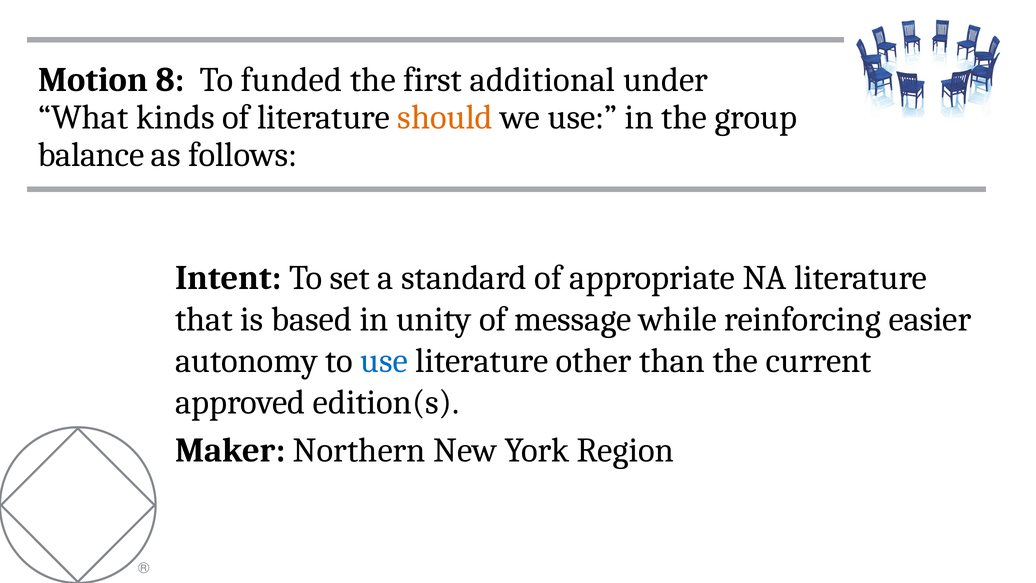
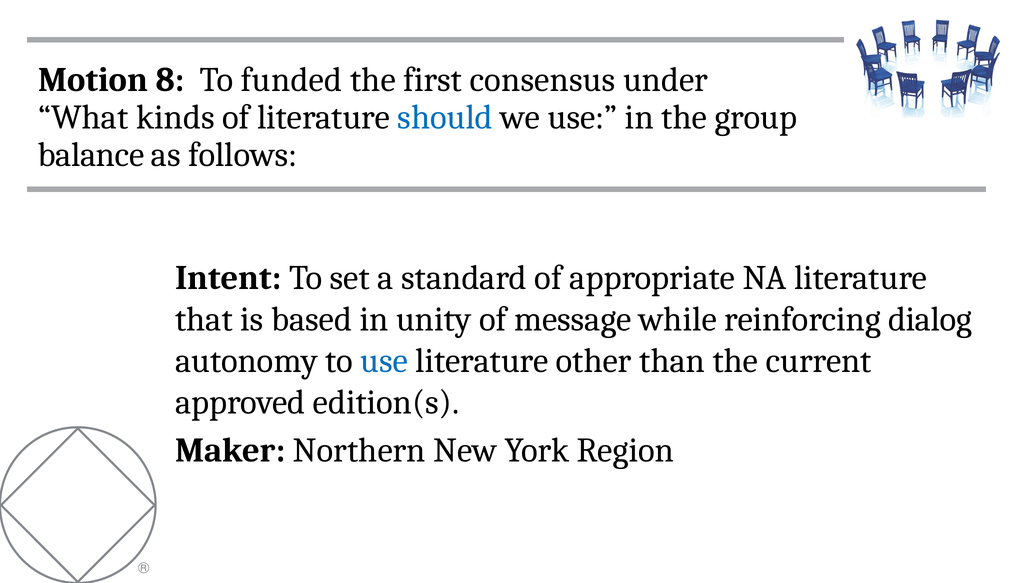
additional: additional -> consensus (543, 80)
should colour: orange -> blue (445, 117)
easier: easier -> dialog (930, 319)
